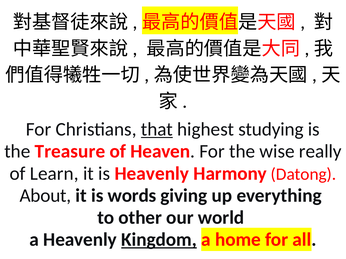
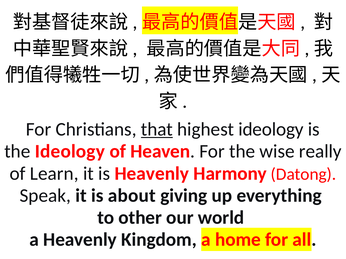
highest studying: studying -> ideology (271, 130)
the Treasure: Treasure -> Ideology (70, 152)
About: About -> Speak (45, 196)
words: words -> about (132, 196)
Kingdom underline: present -> none (159, 240)
